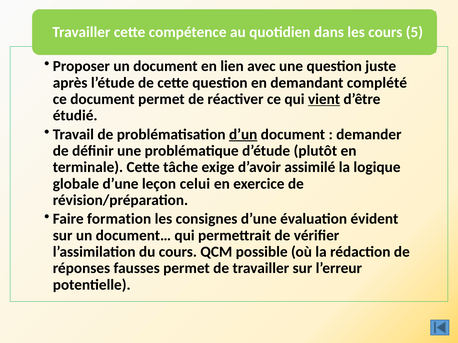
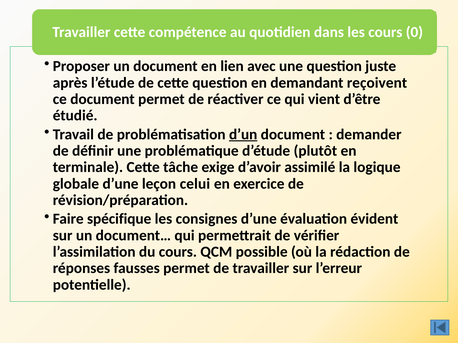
5: 5 -> 0 (414, 32)
complété: complété -> reçoivent (377, 83)
vient underline: present -> none (324, 99)
formation: formation -> spécifique (119, 219)
